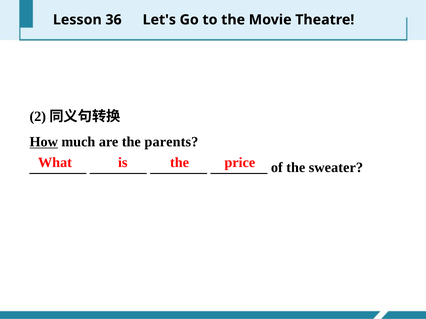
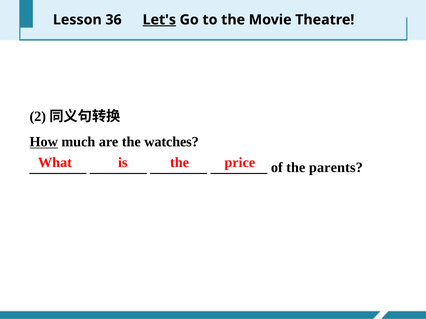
Let's underline: none -> present (159, 20)
parents: parents -> watches (172, 142)
sweater: sweater -> parents (336, 168)
